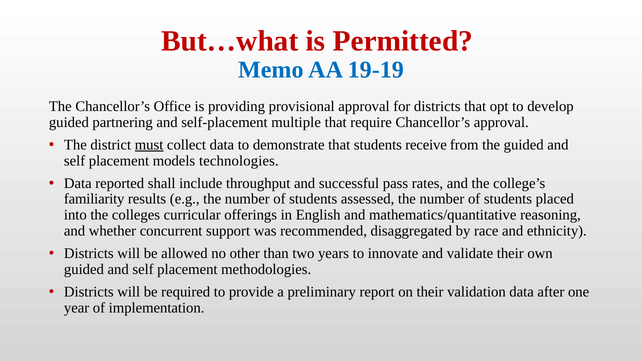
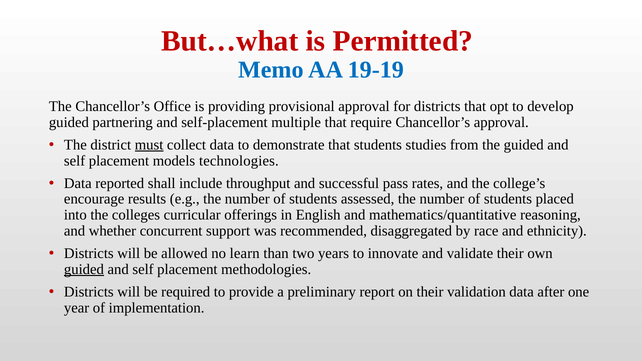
receive: receive -> studies (426, 145)
familiarity: familiarity -> encourage (94, 199)
other: other -> learn (245, 254)
guided underline: none -> present (84, 269)
